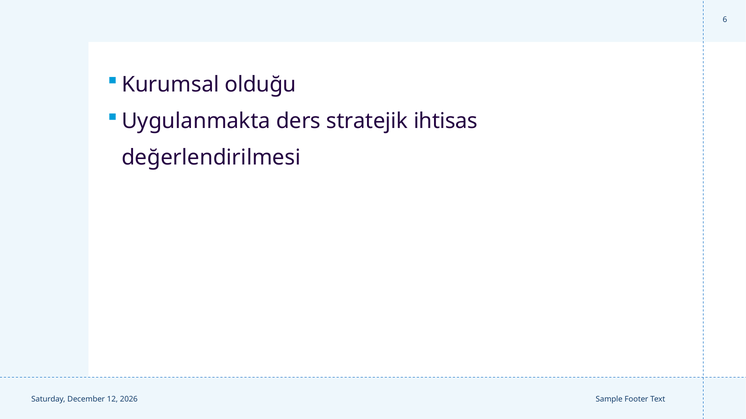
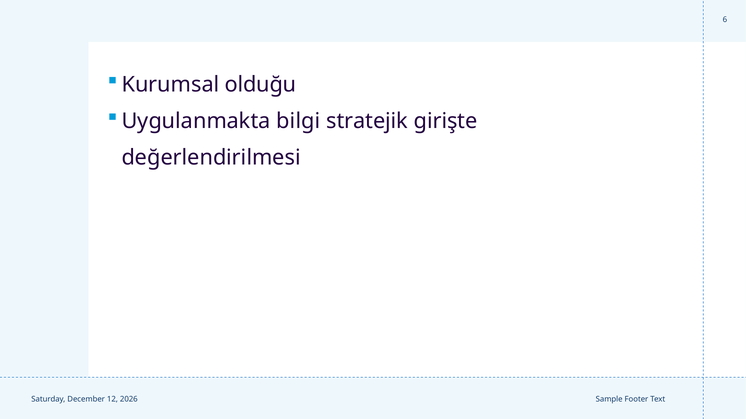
ders: ders -> bilgi (298, 121)
ihtisas: ihtisas -> girişte (446, 121)
